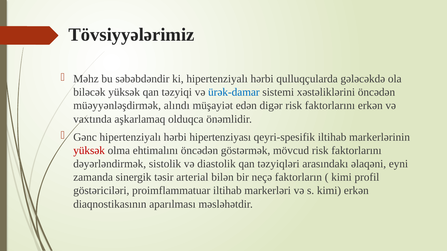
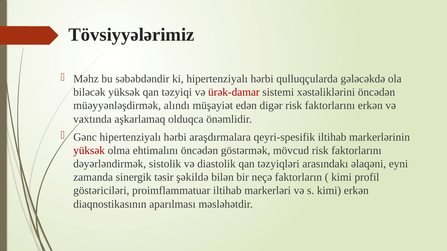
ürək-damar colour: blue -> red (234, 92)
hipertenziyası: hipertenziyası -> araşdırmalara (220, 137)
arterial: arterial -> şəkildə (192, 178)
